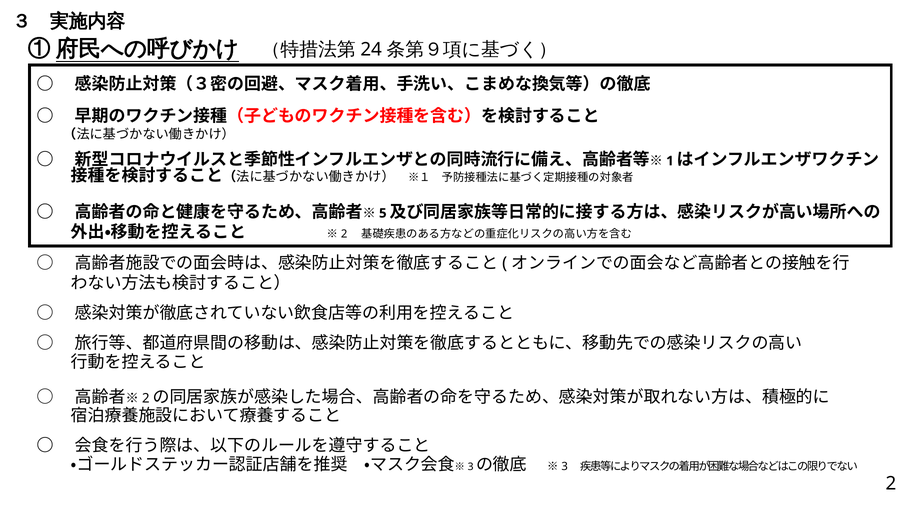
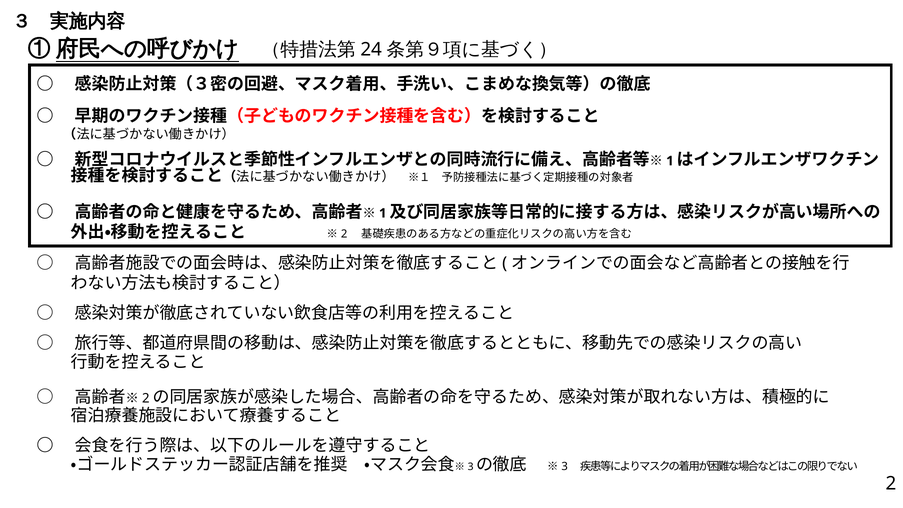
5: 5 -> 1 (383, 213)
